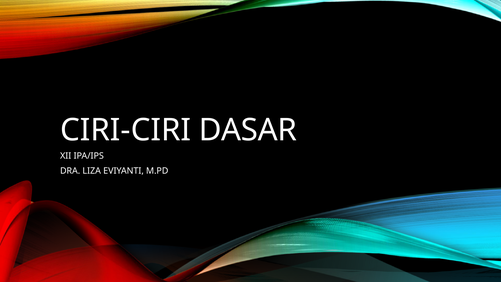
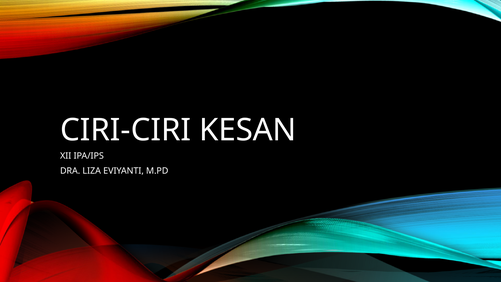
DASAR: DASAR -> KESAN (248, 130)
